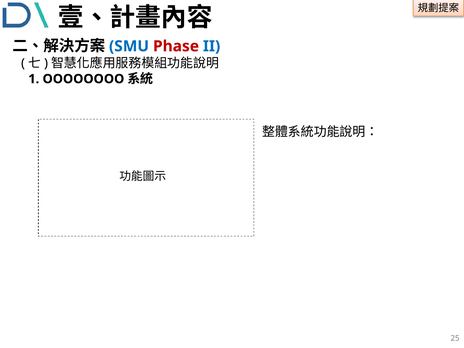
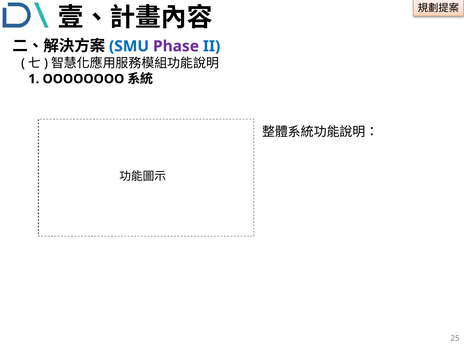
Phase colour: red -> purple (176, 46)
